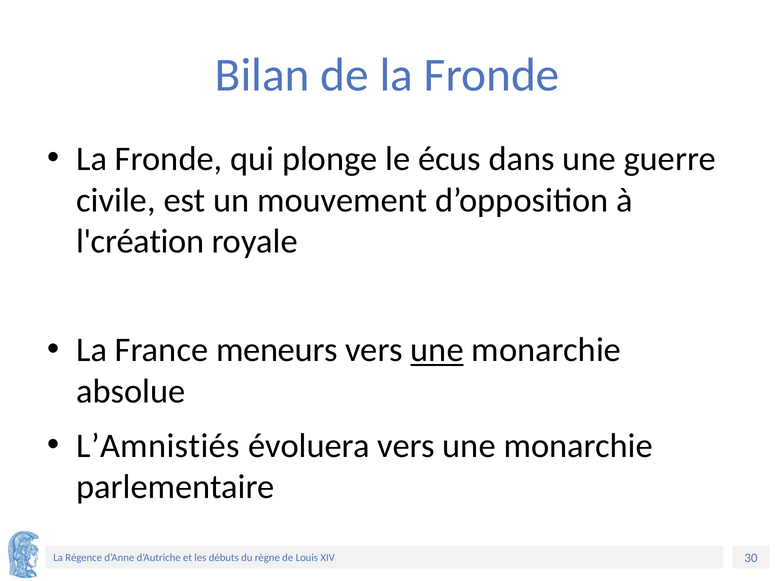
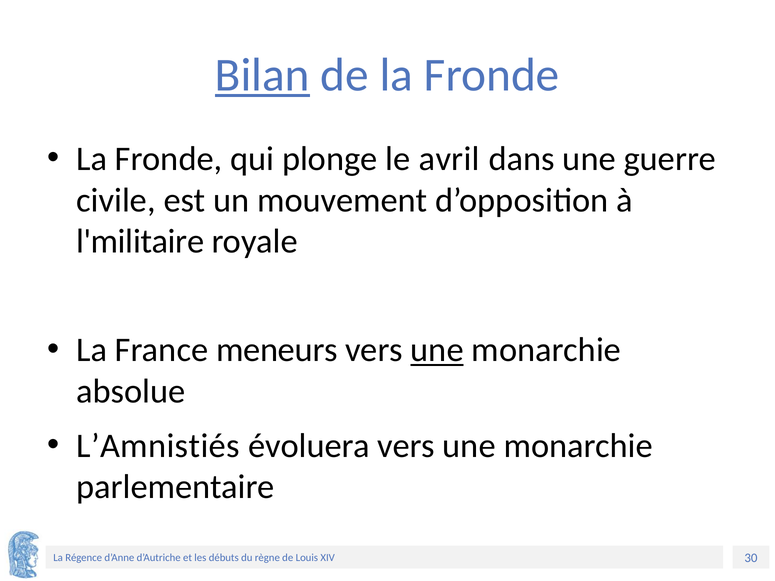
Bilan underline: none -> present (262, 75)
écus: écus -> avril (449, 159)
l'création: l'création -> l'militaire (140, 242)
